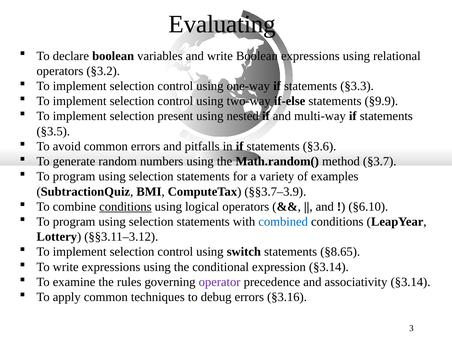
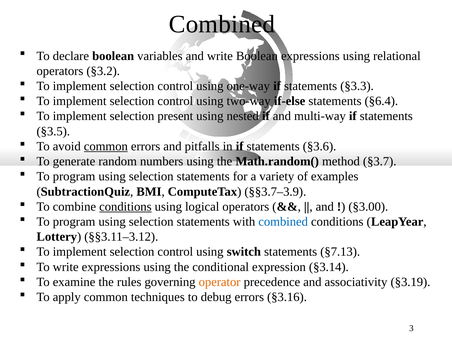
Evaluating: Evaluating -> Combined (222, 24)
§9.9: §9.9 -> §6.4 (381, 101)
common underline: none -> present (106, 146)
§6.10: §6.10 -> §3.00 (368, 207)
§8.65: §8.65 -> §7.13 (340, 252)
operator colour: purple -> orange (220, 282)
associativity §3.14: §3.14 -> §3.19 (411, 282)
